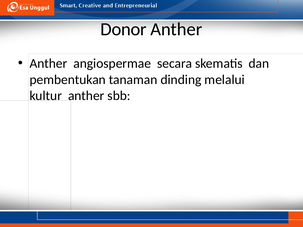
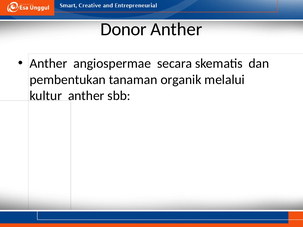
dinding: dinding -> organik (181, 80)
